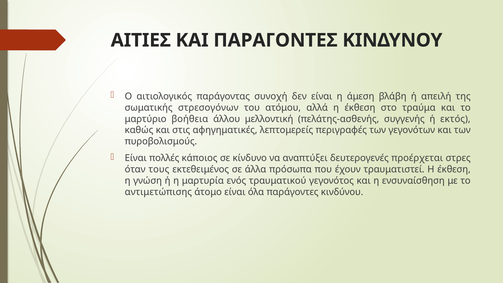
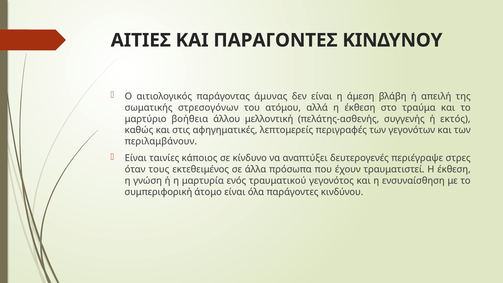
συνοχή: συνοχή -> άμυνας (271, 96)
πυροβολισμούς: πυροβολισμούς -> περιλαμβάνουν (161, 142)
πολλές: πολλές -> ταινίες (164, 158)
προέρχεται: προέρχεται -> περιέγραψε (417, 158)
αντιμετώπισης: αντιμετώπισης -> συμπεριφορική (158, 192)
